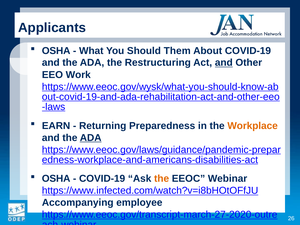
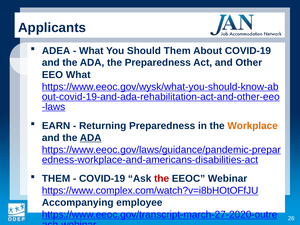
OSHA: OSHA -> ADEA (56, 51)
the Restructuring: Restructuring -> Preparedness (158, 63)
and underline: present -> none (224, 63)
EEO Work: Work -> What (78, 75)
OSHA: OSHA -> THEM (56, 179)
the colour: orange -> red (162, 179)
https://www.infected.com/watch?v=i8bHOtOFfJU: https://www.infected.com/watch?v=i8bHOtOFfJU -> https://www.complex.com/watch?v=i8bHOtOFfJU (150, 191)
